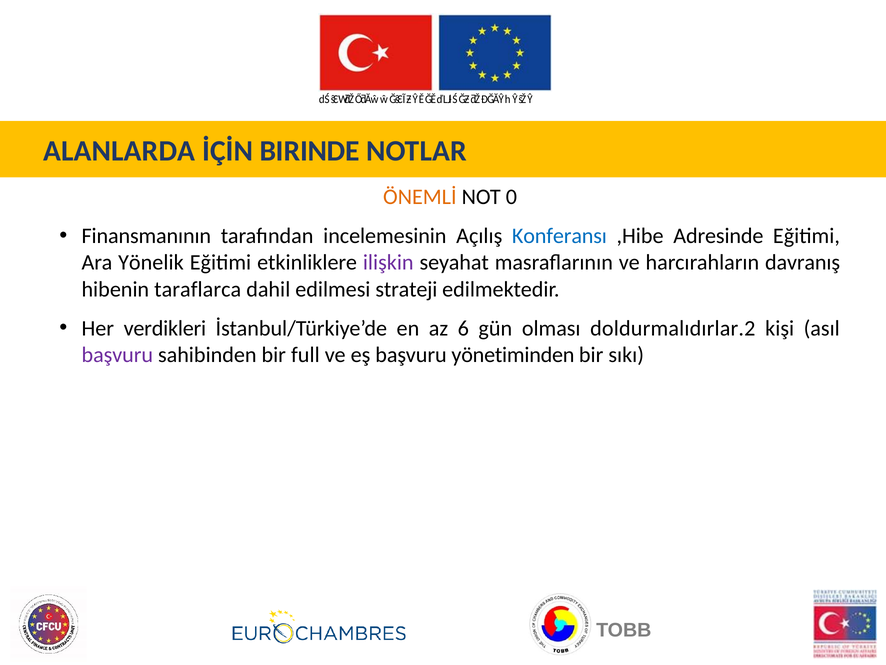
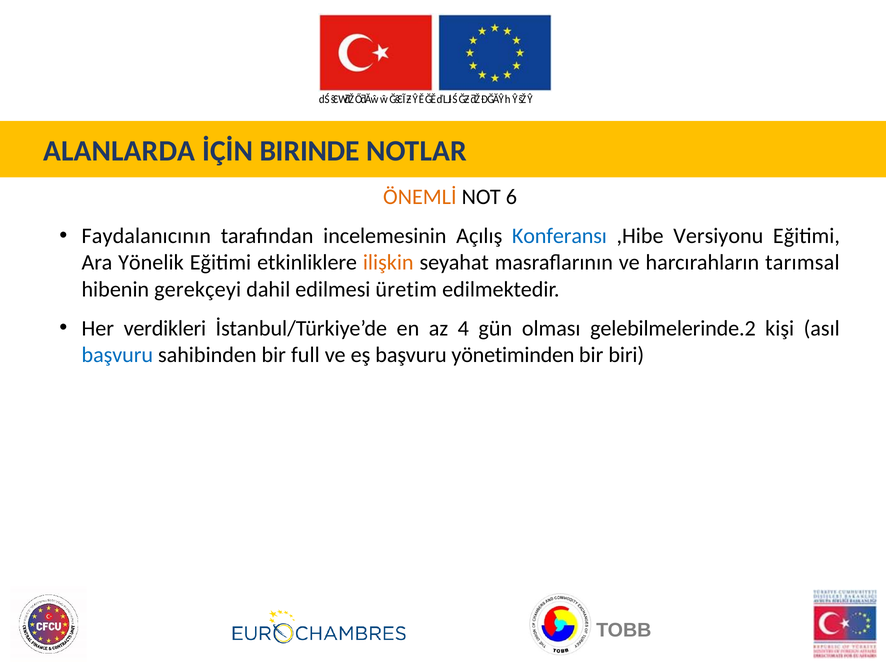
0: 0 -> 6 (511, 197)
Finansmanının: Finansmanının -> Faydalanıcının (146, 236)
Adresinde: Adresinde -> Versiyonu (718, 236)
ilişkin colour: purple -> orange (388, 262)
davranış: davranış -> tarımsal (802, 262)
taraflarca: taraflarca -> gerekçeyi (198, 289)
strateji: strateji -> üretim (406, 289)
6: 6 -> 4 (463, 328)
doldurmalıdırlar.2: doldurmalıdırlar.2 -> gelebilmelerinde.2 (673, 328)
başvuru colour: purple -> blue (117, 355)
sıkı: sıkı -> biri (626, 355)
